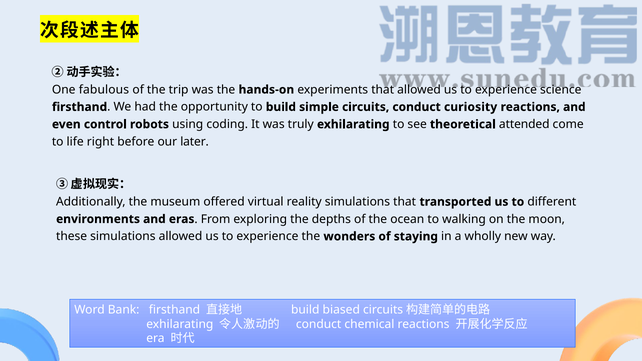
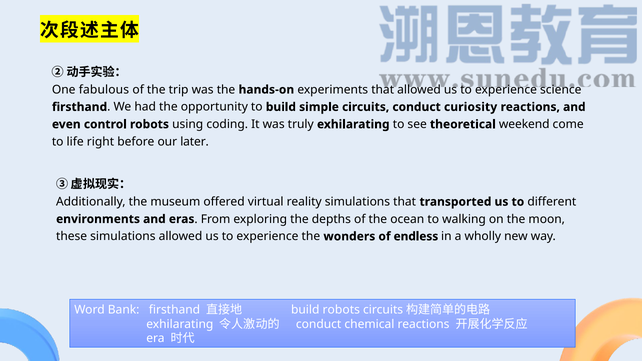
attended: attended -> weekend (524, 124)
staying: staying -> endless (416, 236)
build biased: biased -> robots (341, 310)
